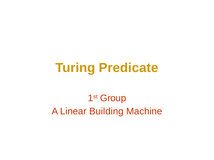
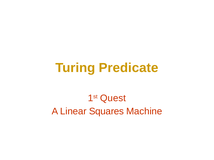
Group: Group -> Quest (113, 98)
Building: Building -> Squares (106, 112)
